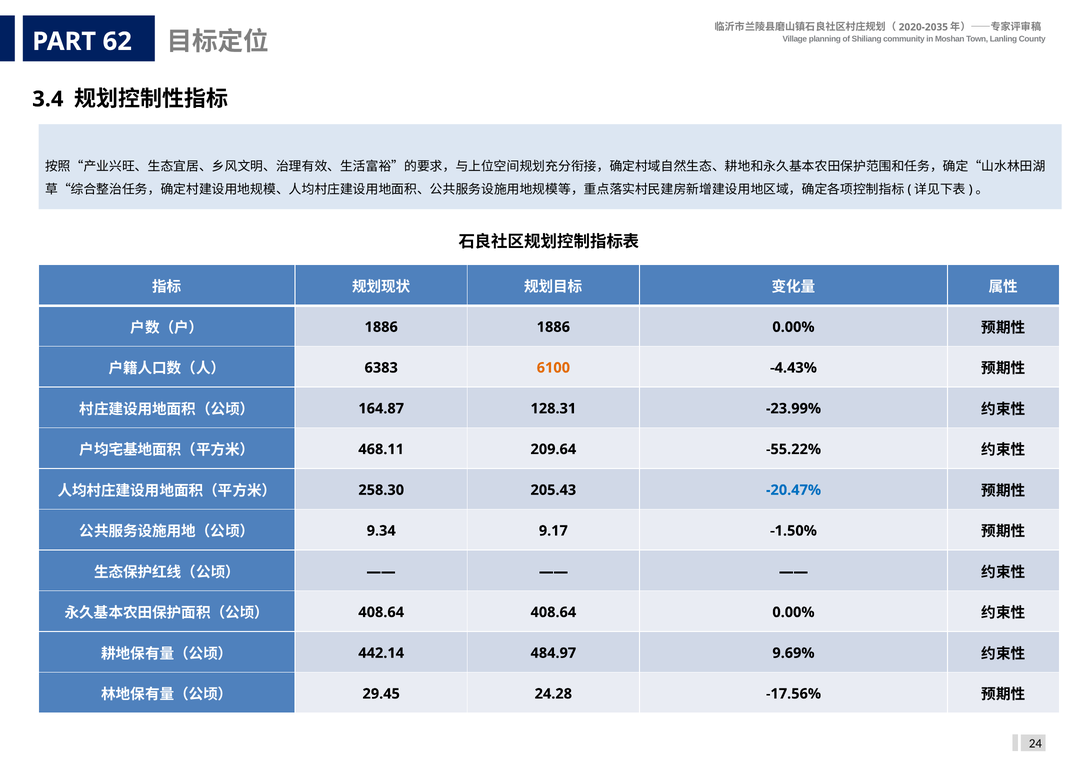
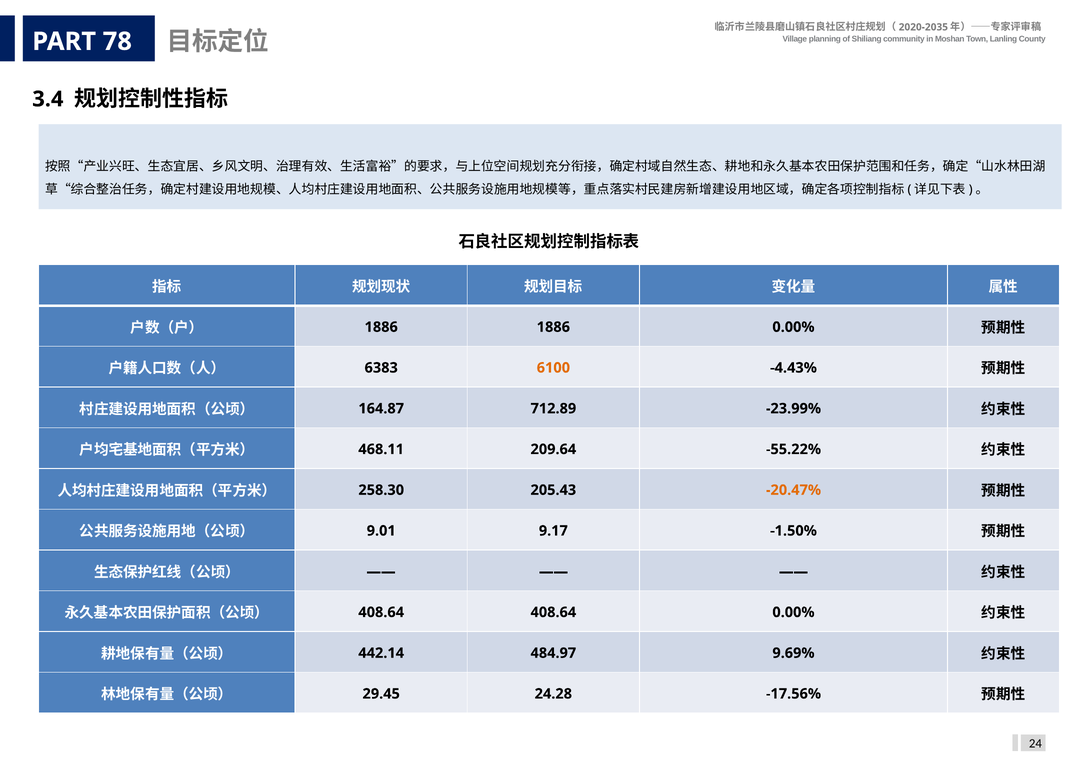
62: 62 -> 78 (117, 41)
128.31: 128.31 -> 712.89 (553, 409)
-20.47% colour: blue -> orange (793, 490)
9.34: 9.34 -> 9.01 (381, 531)
